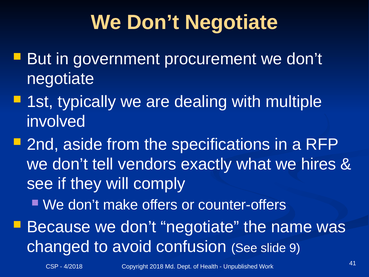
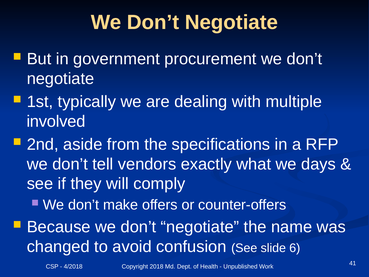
hires: hires -> days (318, 164)
9: 9 -> 6 (295, 248)
